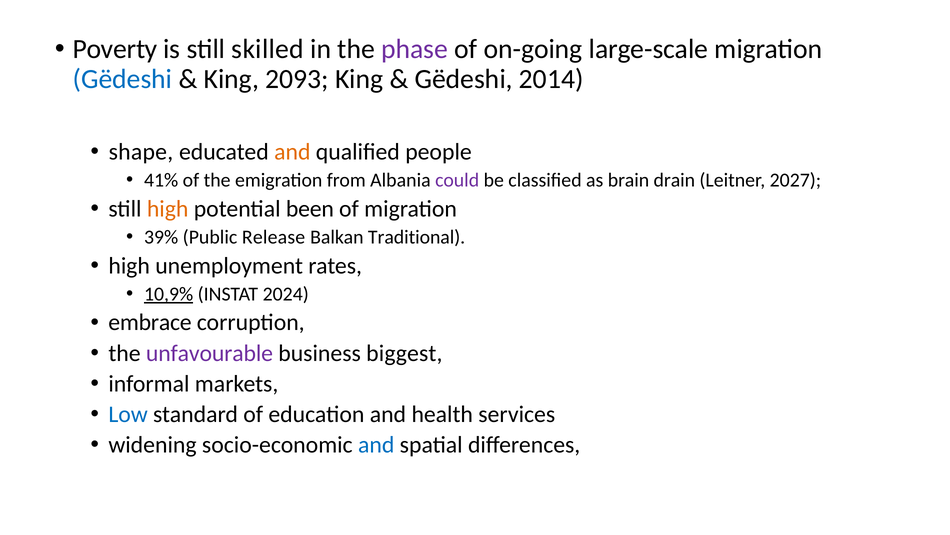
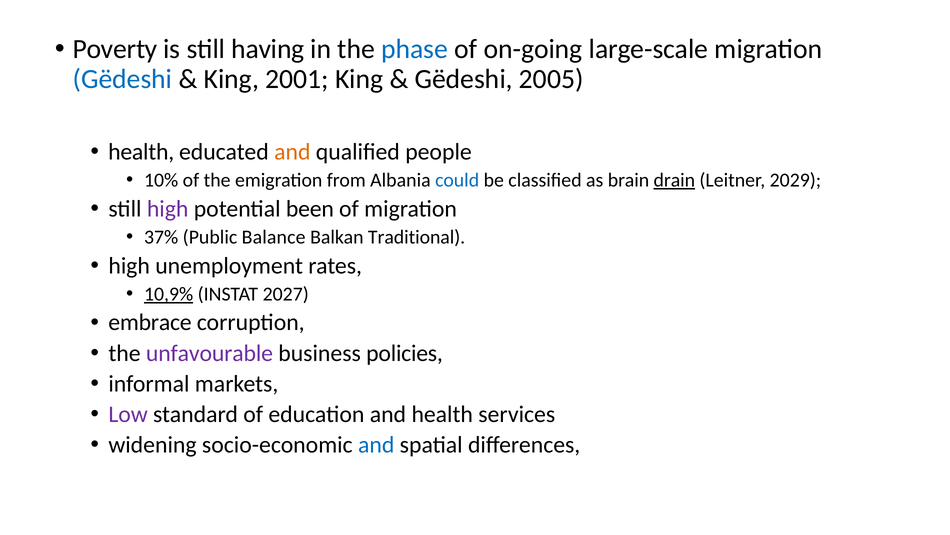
skilled: skilled -> having (268, 49)
phase colour: purple -> blue (415, 49)
2093: 2093 -> 2001 (297, 79)
2014: 2014 -> 2005 (551, 79)
shape: shape -> health (141, 152)
41%: 41% -> 10% (161, 180)
could colour: purple -> blue (457, 180)
drain underline: none -> present (674, 180)
2027: 2027 -> 2029 (795, 180)
high colour: orange -> purple (168, 208)
39%: 39% -> 37% (161, 237)
Release: Release -> Balance (274, 237)
2024: 2024 -> 2027 (286, 294)
biggest: biggest -> policies (405, 353)
Low colour: blue -> purple (128, 414)
